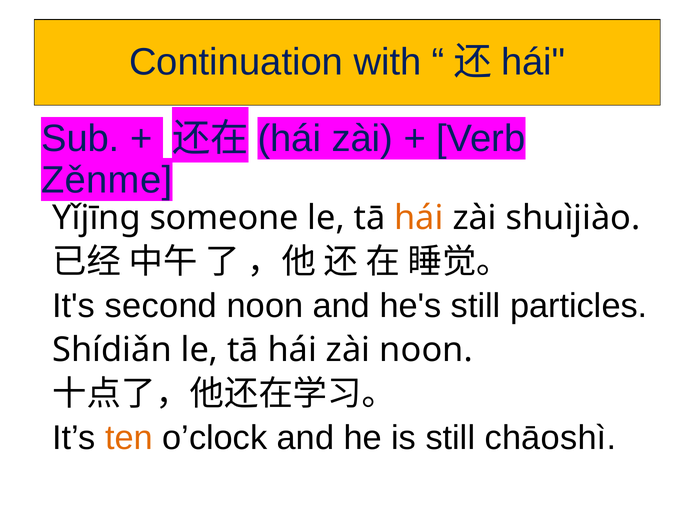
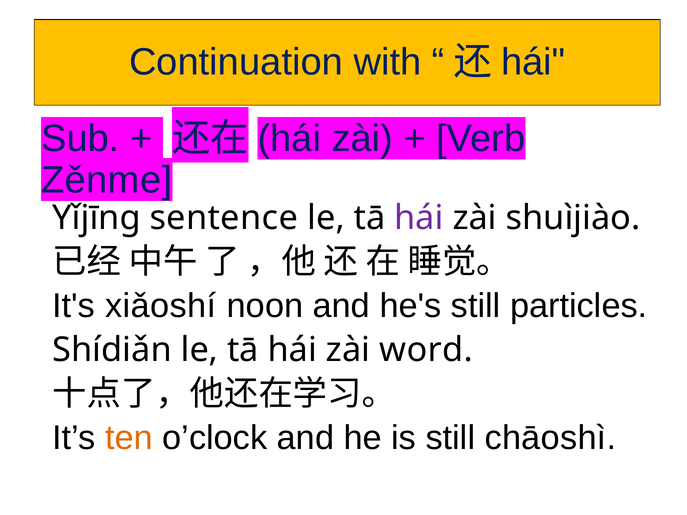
someone: someone -> sentence (224, 218)
hái colour: orange -> purple (419, 218)
second: second -> xiǎoshí (161, 306)
zài noon: noon -> word (426, 350)
